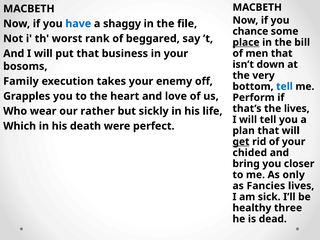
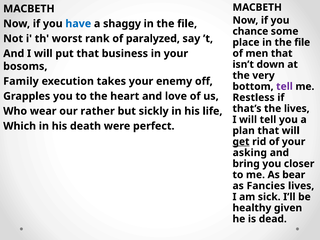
beggared: beggared -> paralyzed (153, 39)
place underline: present -> none (246, 42)
bill: bill -> file (302, 42)
tell colour: blue -> purple (284, 86)
Perform: Perform -> Restless (254, 98)
chided: chided -> asking (250, 153)
only: only -> bear (294, 175)
three: three -> given (288, 208)
